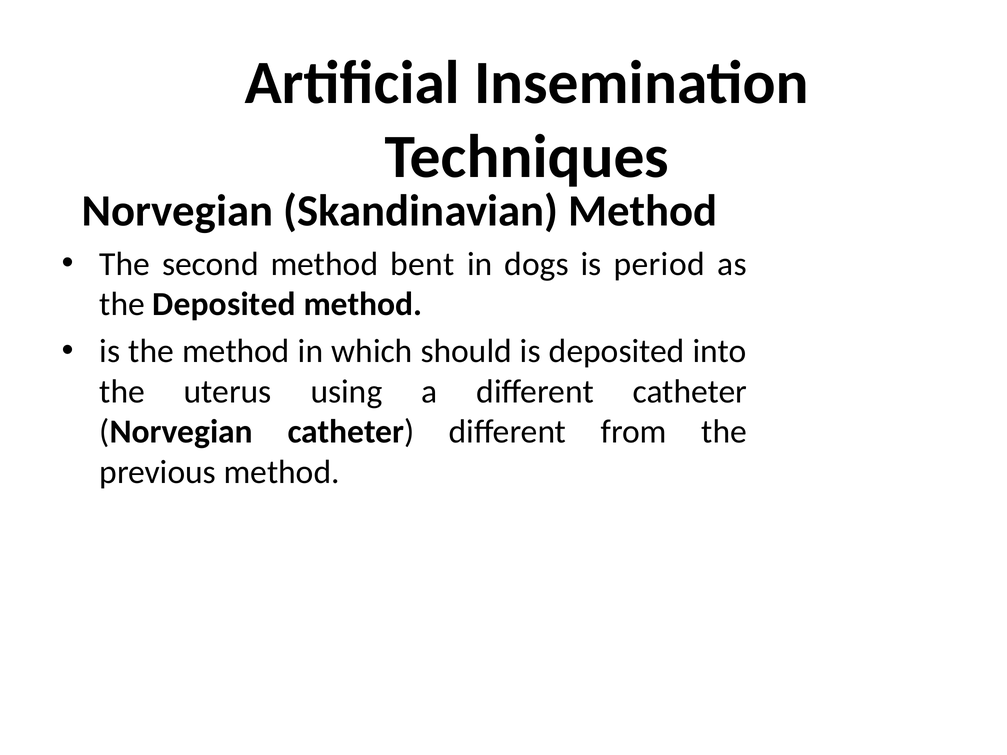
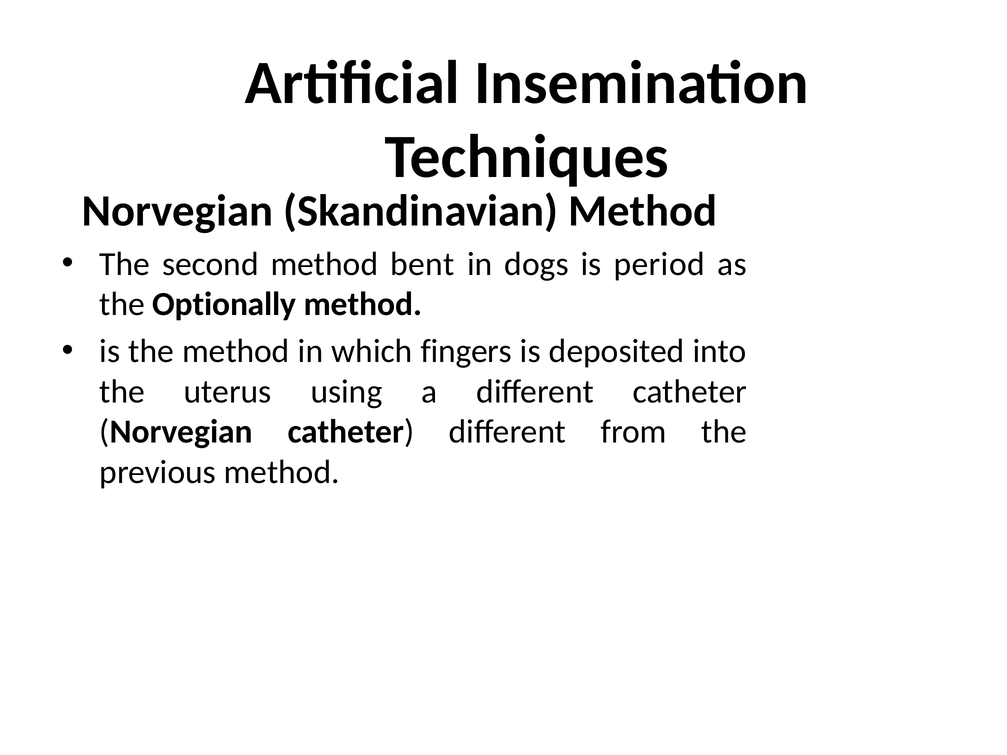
the Deposited: Deposited -> Optionally (224, 304)
should: should -> fingers (466, 351)
